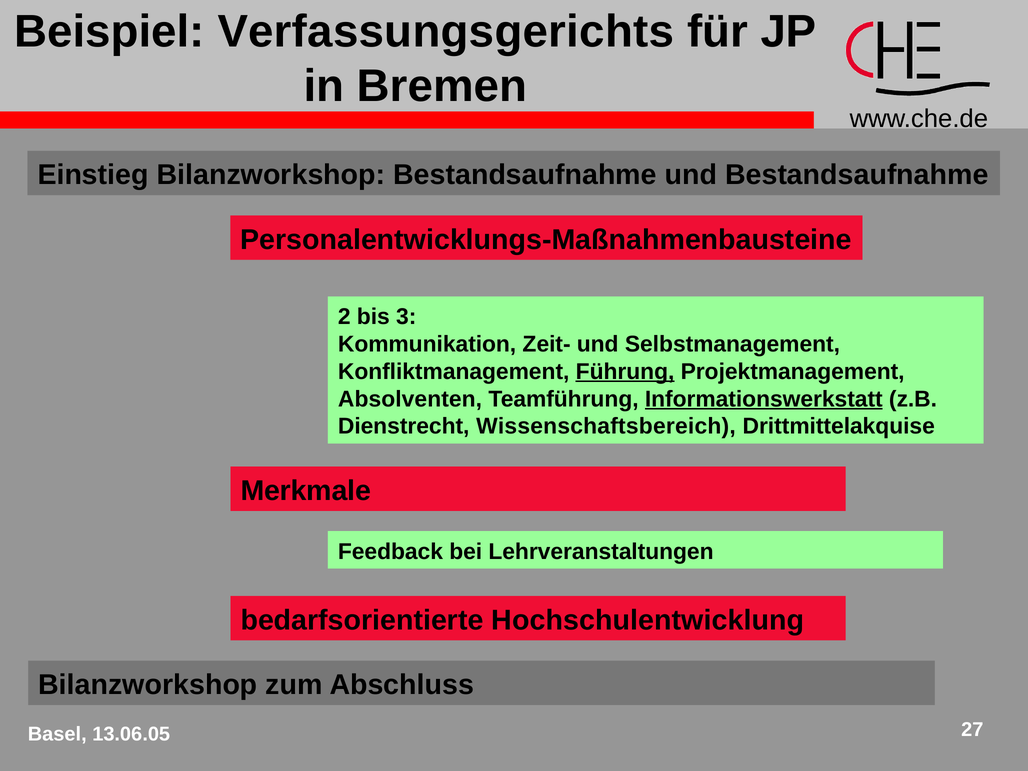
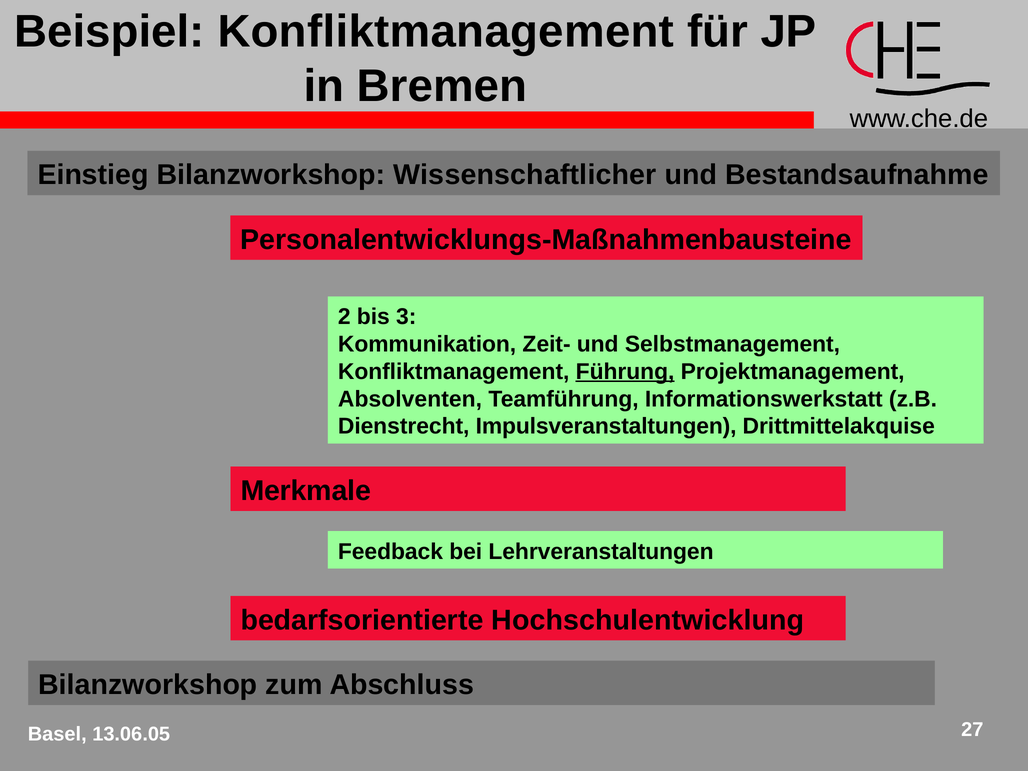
Beispiel Verfassungsgerichts: Verfassungsgerichts -> Konfliktmanagement (446, 31)
Bilanzworkshop Bestandsaufnahme: Bestandsaufnahme -> Wissenschaftlicher (525, 175)
Informationswerkstatt underline: present -> none (764, 399)
Wissenschaftsbereich: Wissenschaftsbereich -> Impulsveranstaltungen (606, 426)
